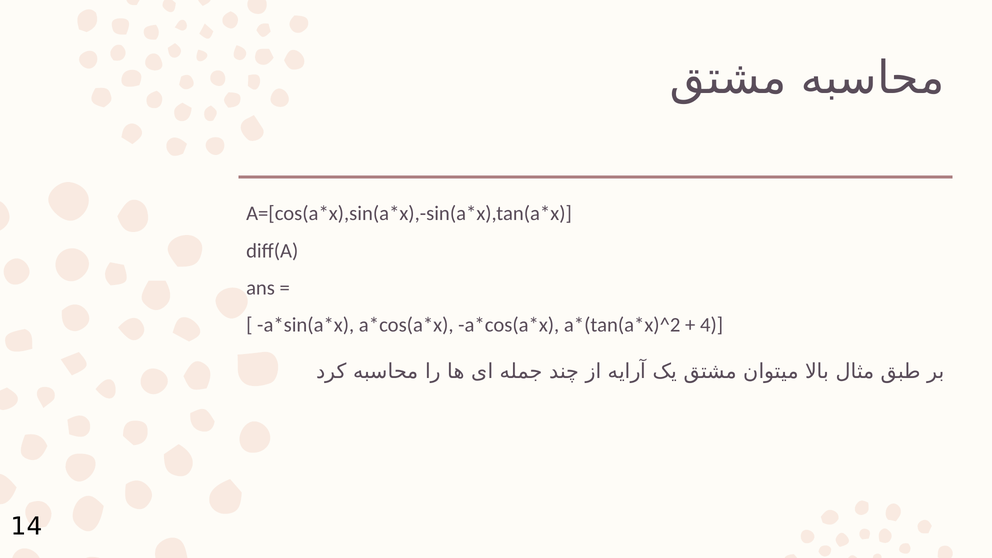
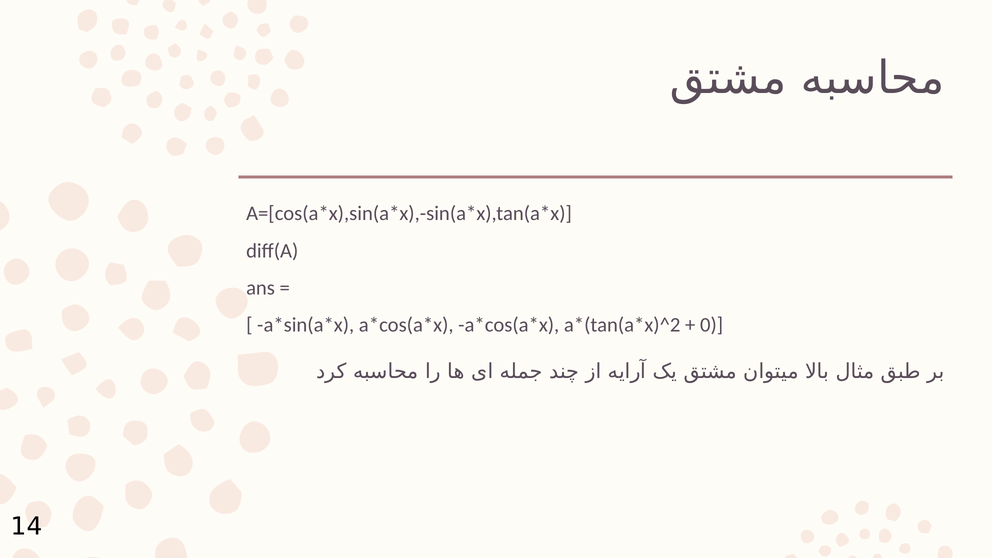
4: 4 -> 0 (712, 325)
